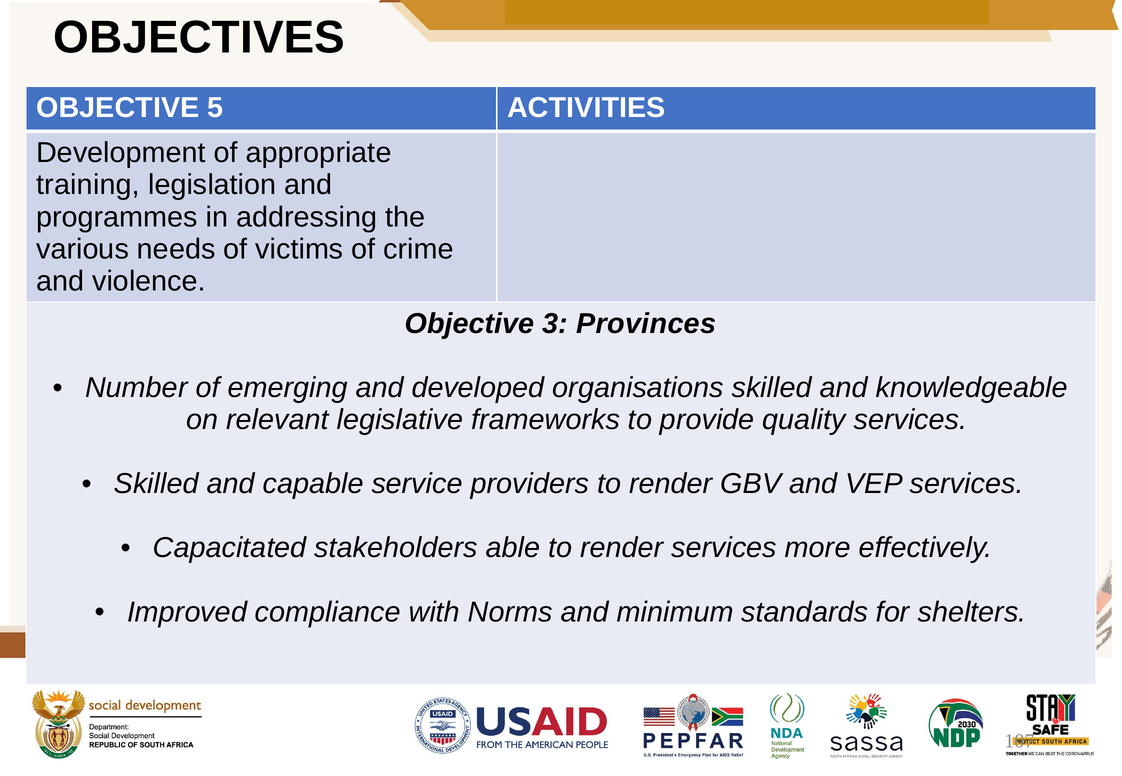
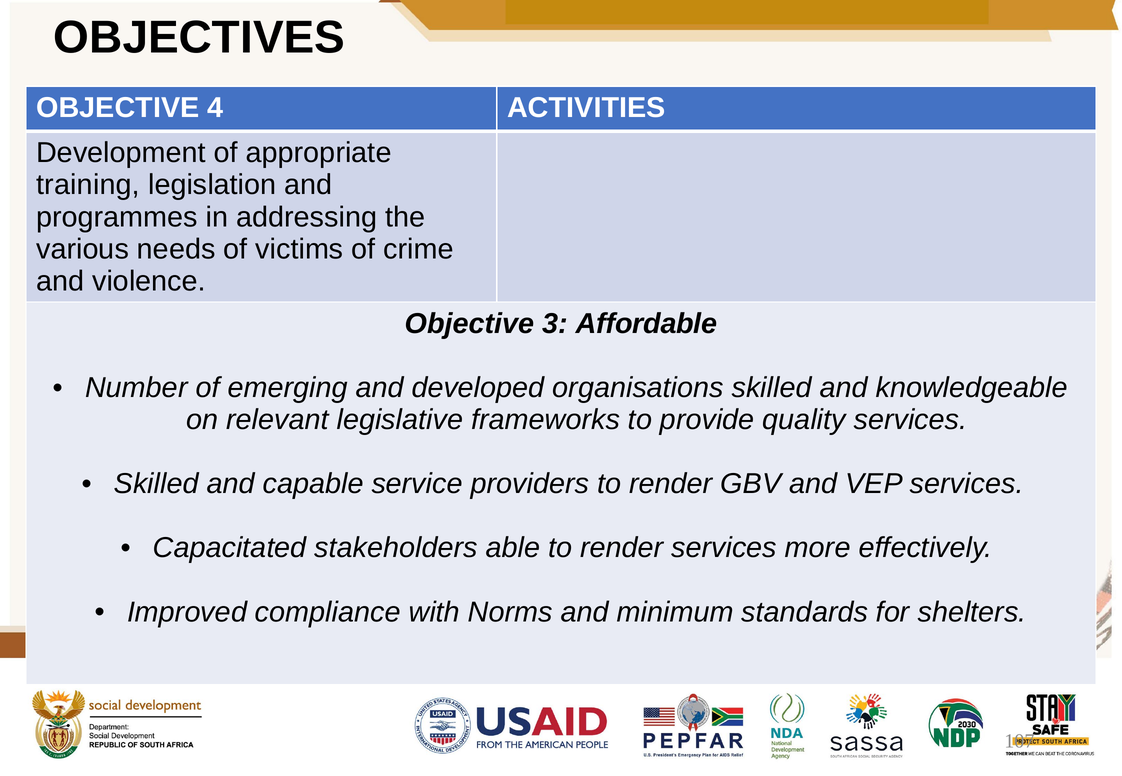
5: 5 -> 4 (215, 108)
Provinces: Provinces -> Affordable (647, 324)
